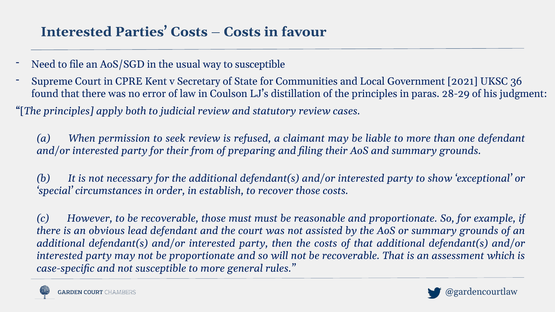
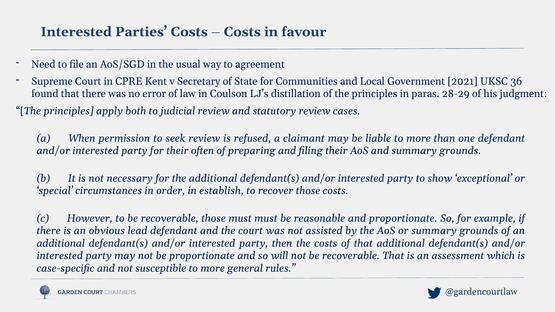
to susceptible: susceptible -> agreement (260, 64)
from: from -> often (203, 151)
